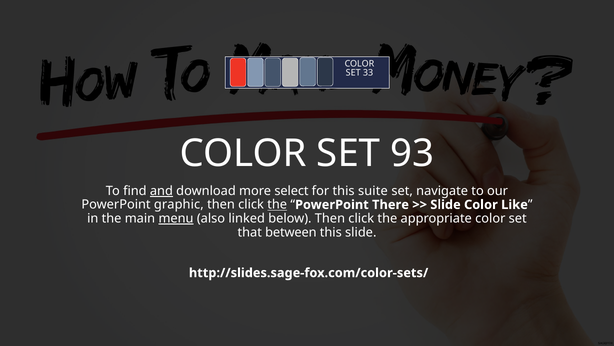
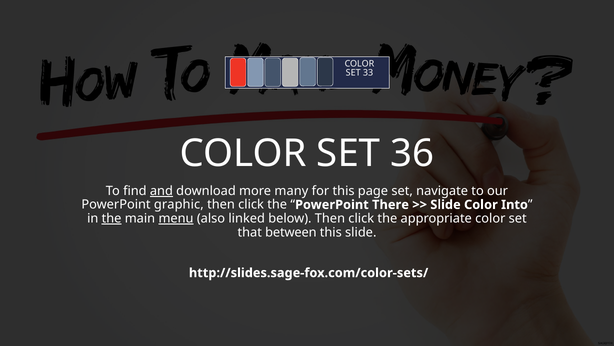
93: 93 -> 36 (412, 153)
select: select -> many (291, 191)
suite: suite -> page (373, 191)
the underline: present -> none (277, 204)
Like: Like -> Into (515, 204)
the underline: none -> present (112, 218)
